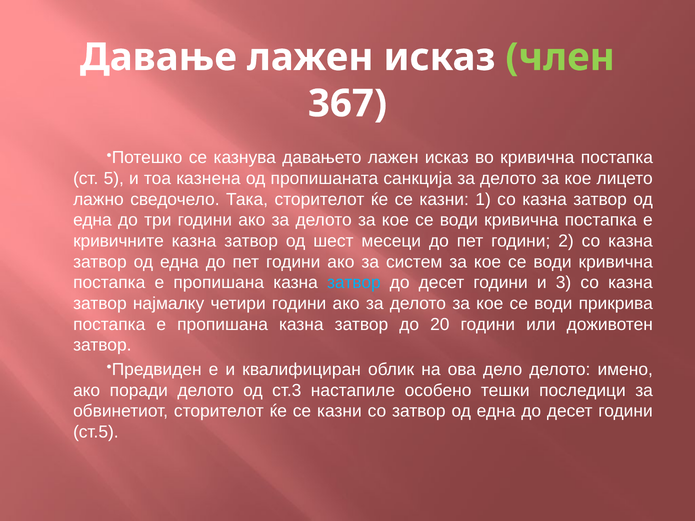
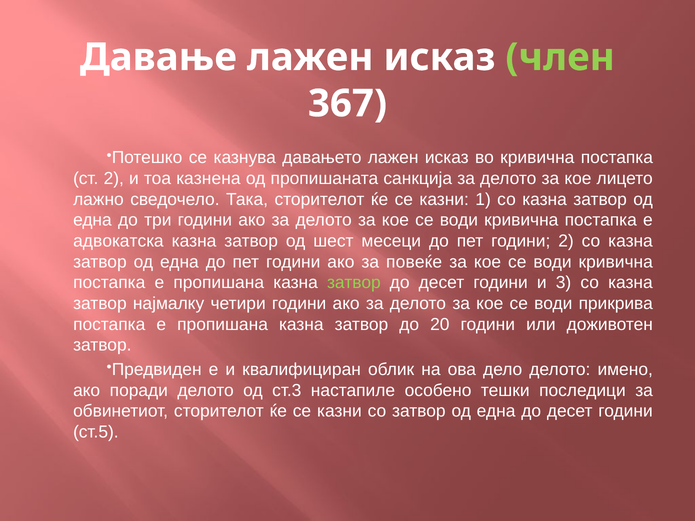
ст 5: 5 -> 2 (114, 179)
кривичните: кривичните -> адвокатска (118, 241)
систем: систем -> повеќе (414, 262)
затвор colour: light blue -> light green (354, 283)
